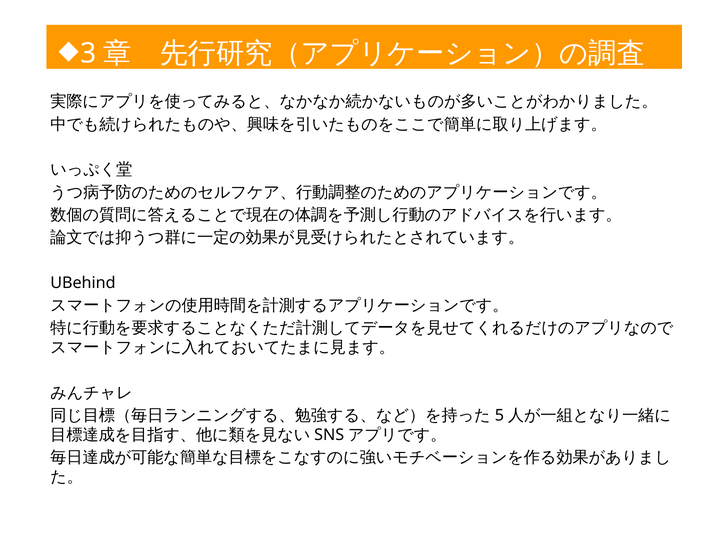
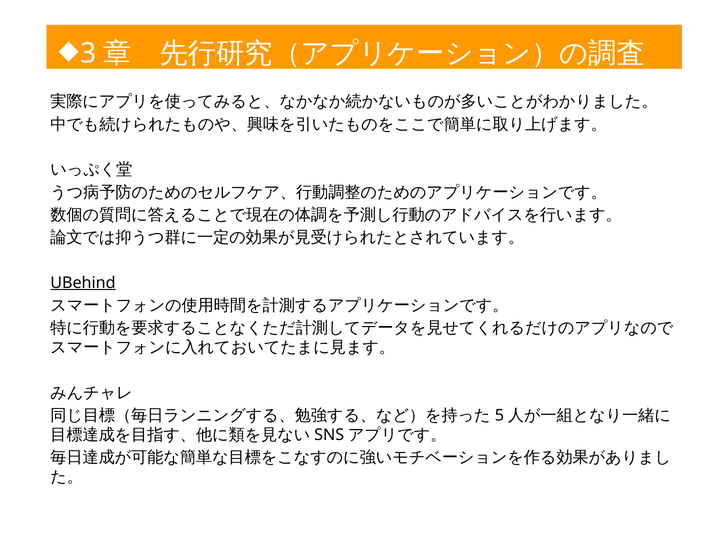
UBehind underline: none -> present (83, 282)
